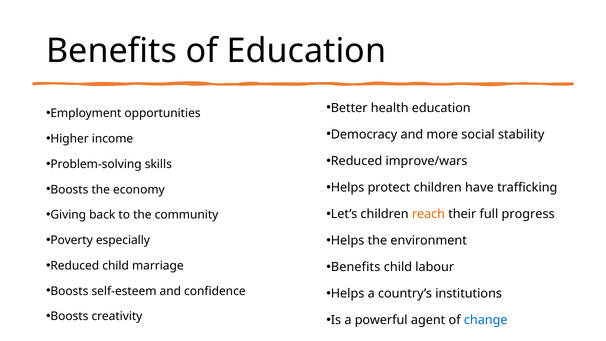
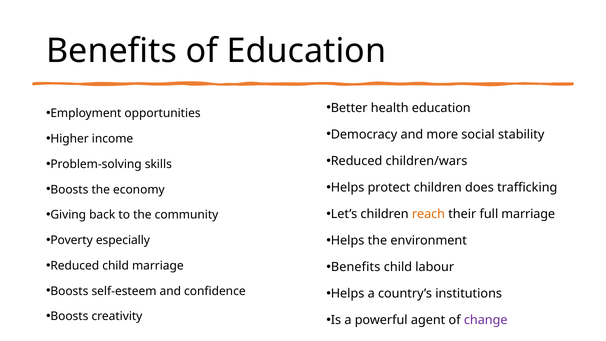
improve/wars: improve/wars -> children/wars (426, 161)
have: have -> does (479, 188)
full progress: progress -> marriage (528, 214)
change colour: blue -> purple (486, 320)
